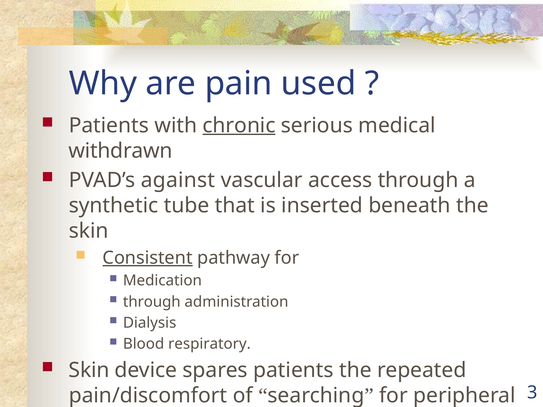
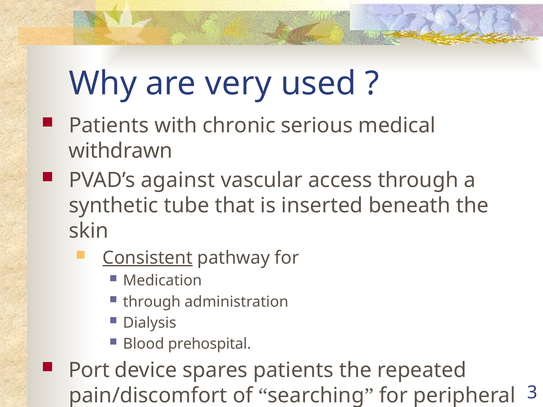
pain: pain -> very (238, 84)
chronic underline: present -> none (239, 125)
respiratory: respiratory -> prehospital (210, 344)
Skin: Skin -> Port (89, 371)
